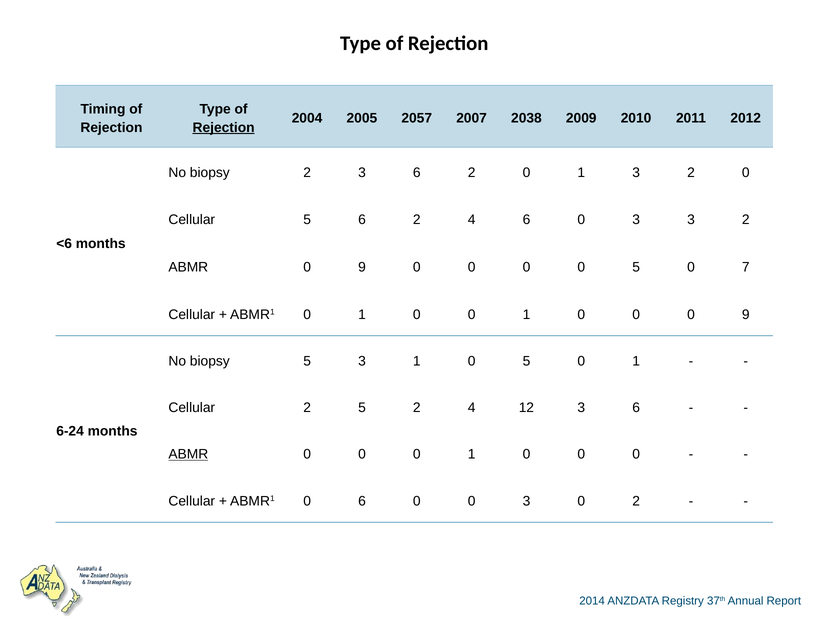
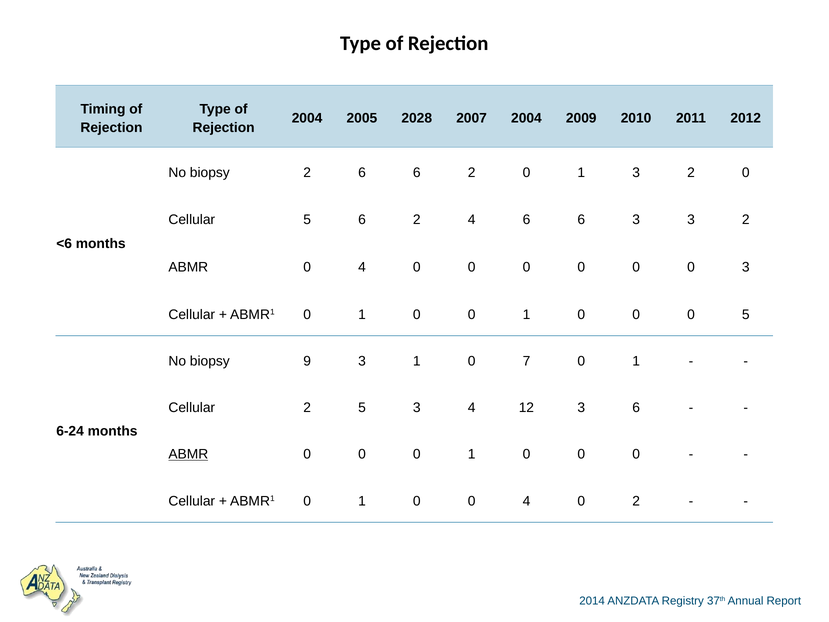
2057: 2057 -> 2028 (417, 118)
2007 2038: 2038 -> 2004 (526, 118)
Rejection underline: present -> none (224, 128)
2 3: 3 -> 6 (362, 173)
4 6 0: 0 -> 6 (581, 219)
ABMR 0 9: 9 -> 4 (362, 267)
5: 5 -> 0 (636, 267)
0 7: 7 -> 3 (746, 267)
0 0 9: 9 -> 5 (746, 314)
biopsy 5: 5 -> 9 (307, 361)
1 0 5: 5 -> 7 (526, 361)
5 2: 2 -> 3 (417, 408)
6: 6 -> 1 (362, 501)
0 0 3: 3 -> 4 (526, 501)
